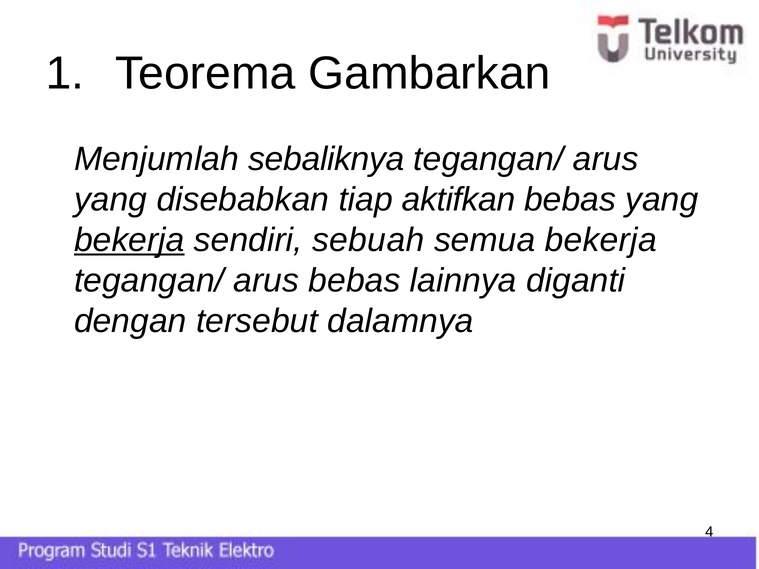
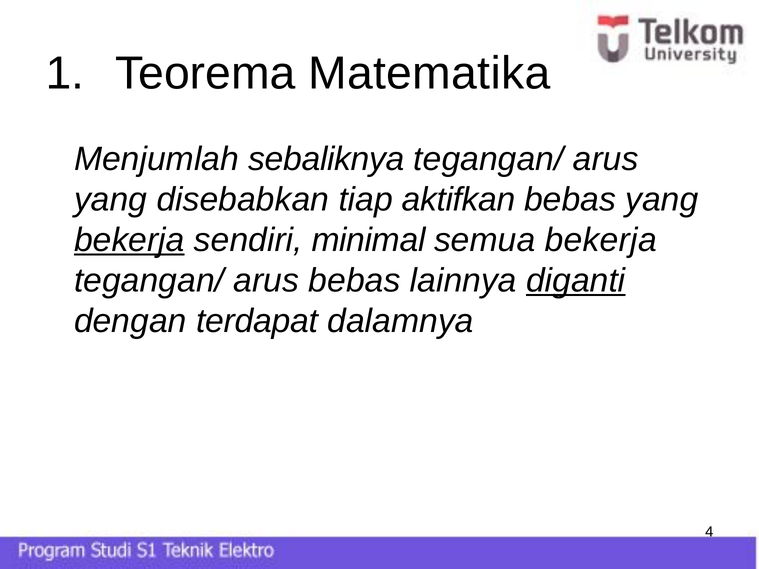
Gambarkan: Gambarkan -> Matematika (429, 73)
sebuah: sebuah -> minimal (369, 240)
diganti underline: none -> present (576, 281)
tersebut: tersebut -> terdapat (257, 321)
